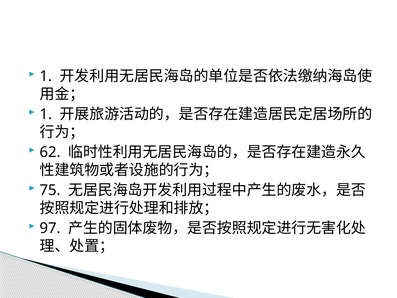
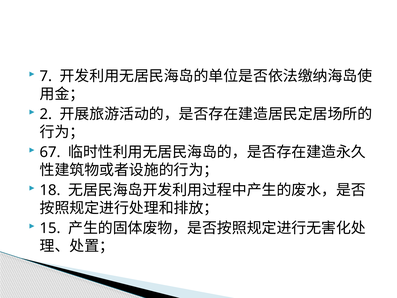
1: 1 -> 7 (46, 76)
1: 1 -> 2 (46, 114)
62: 62 -> 67 (50, 152)
75: 75 -> 18 (50, 190)
97: 97 -> 15 (50, 228)
